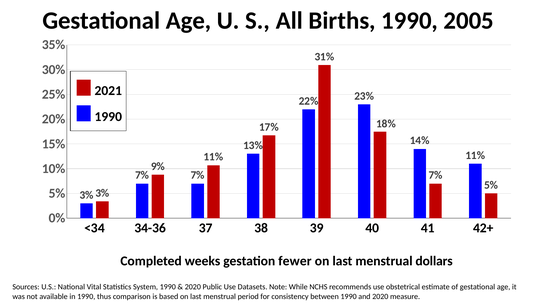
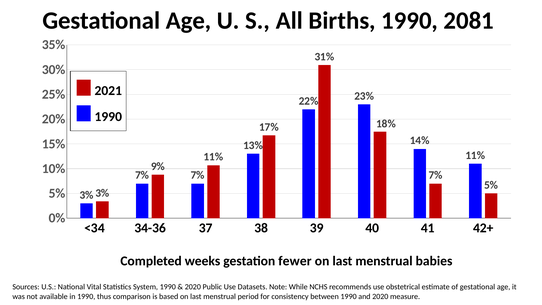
2005: 2005 -> 2081 (469, 21)
dollars: dollars -> babies (434, 261)
